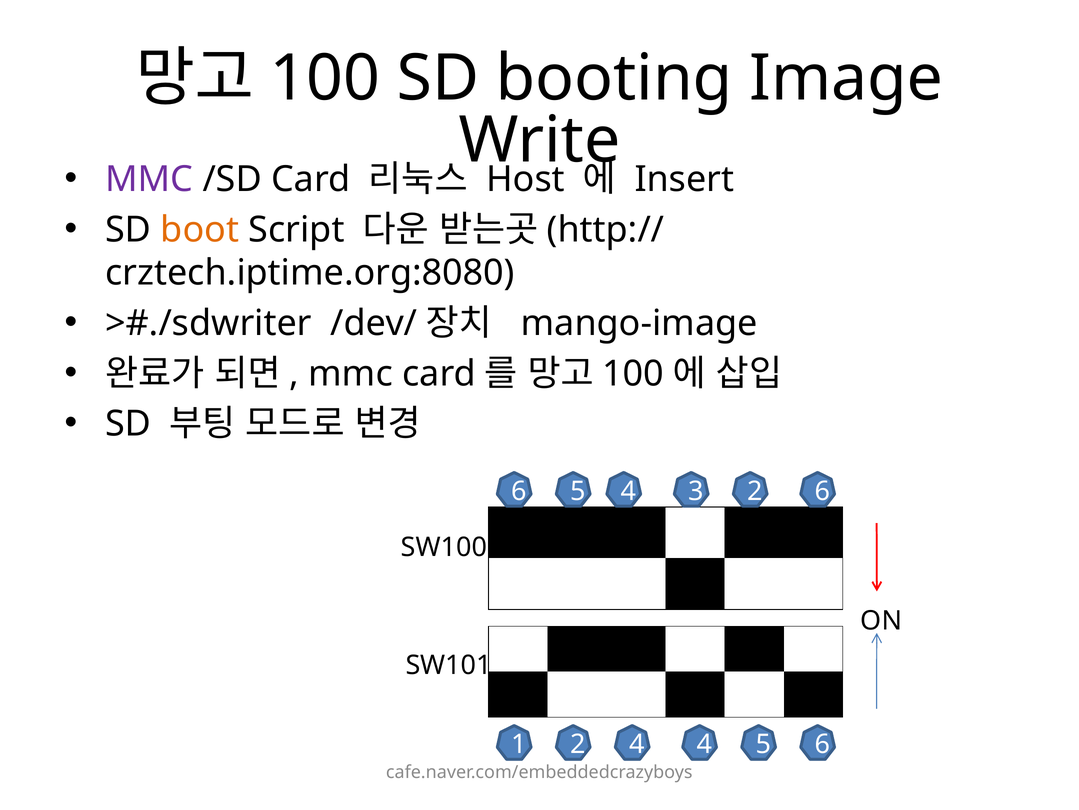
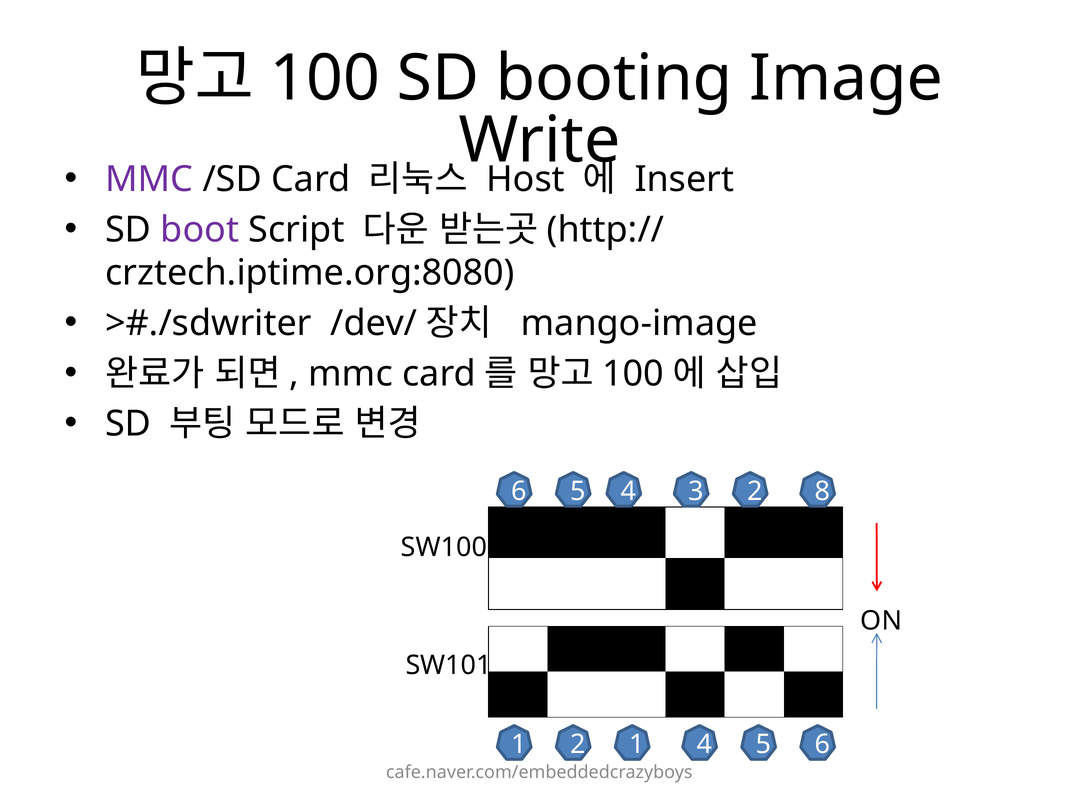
boot colour: orange -> purple (200, 230)
2 6: 6 -> 8 (822, 491)
2 4: 4 -> 1 (637, 744)
